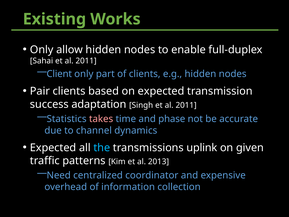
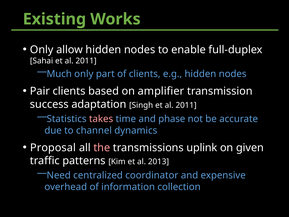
Client: Client -> Much (59, 74)
on expected: expected -> amplifier (161, 91)
Expected: Expected -> Proposal (53, 147)
the colour: light blue -> pink (102, 147)
